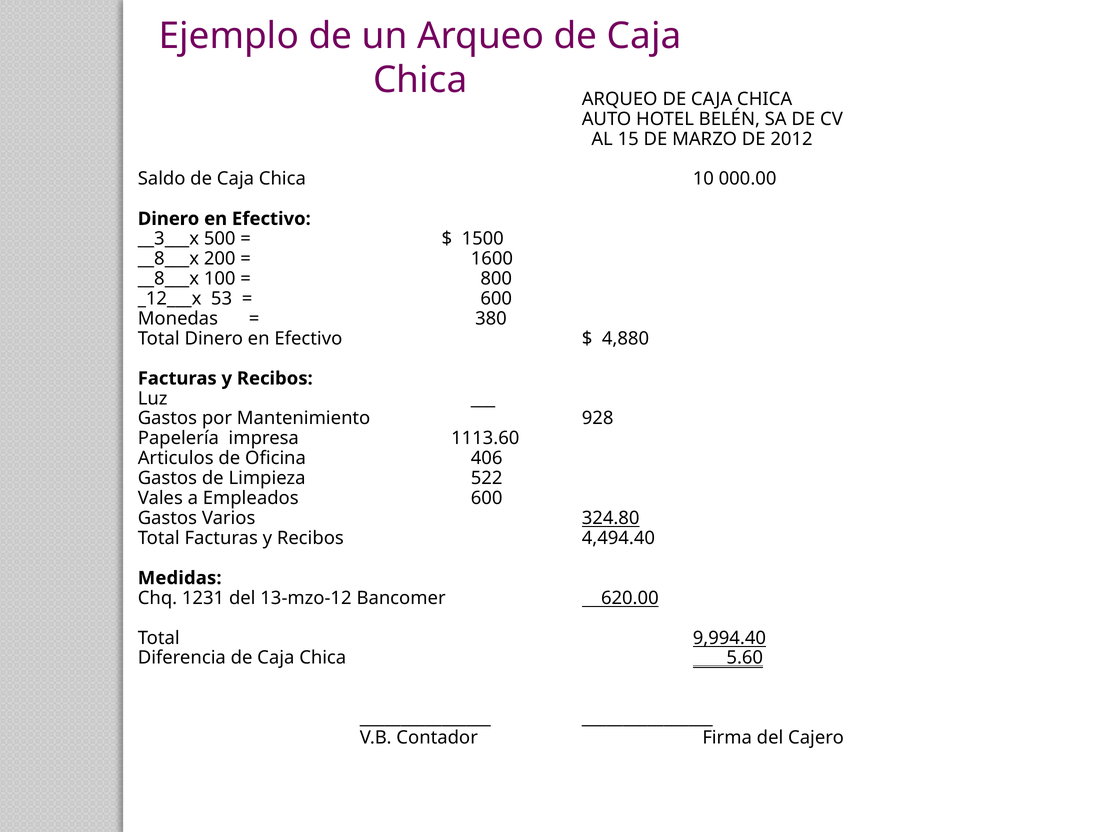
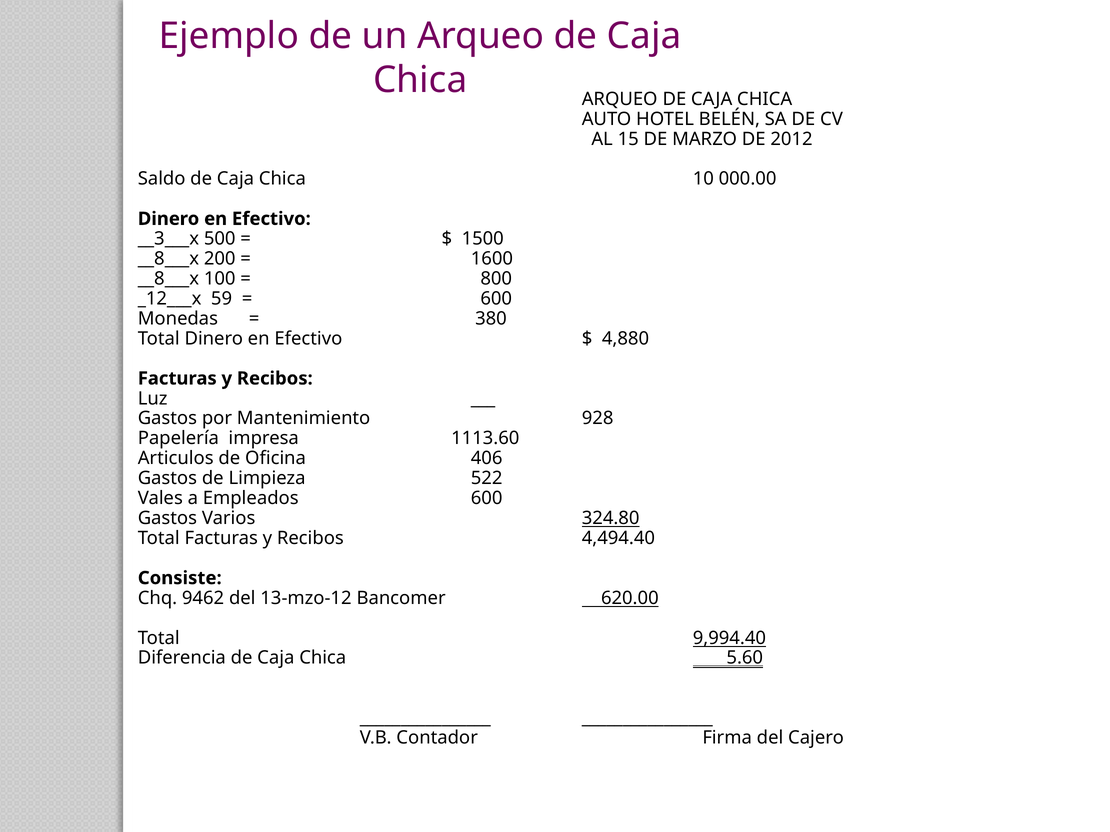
53: 53 -> 59 (222, 299)
Medidas: Medidas -> Consiste (180, 578)
1231: 1231 -> 9462 (203, 598)
